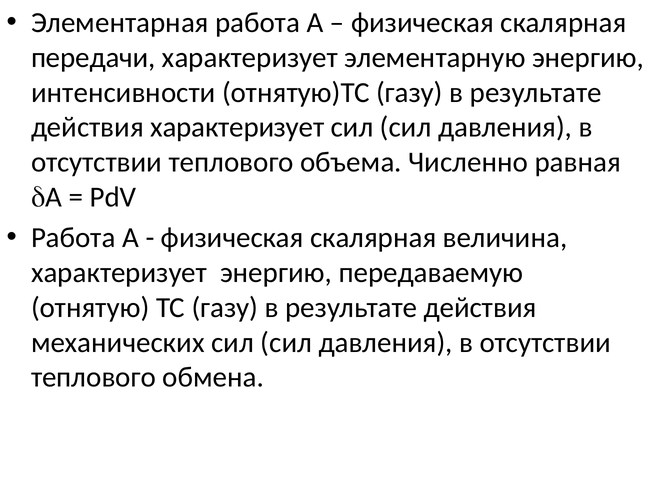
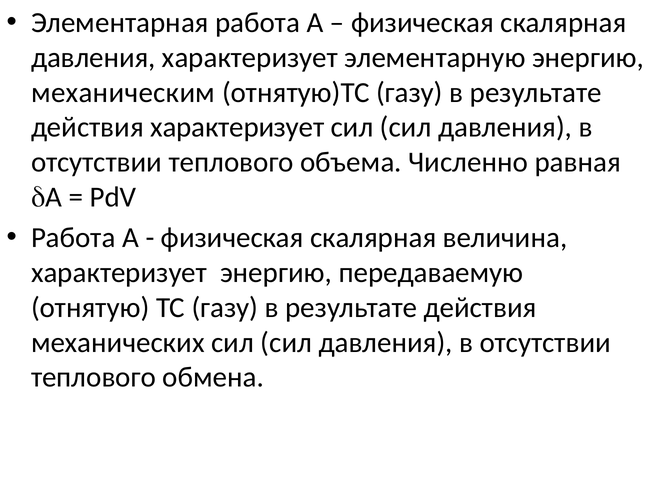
передачи: передачи -> давления (93, 58)
интенсивности: интенсивности -> механическим (123, 92)
